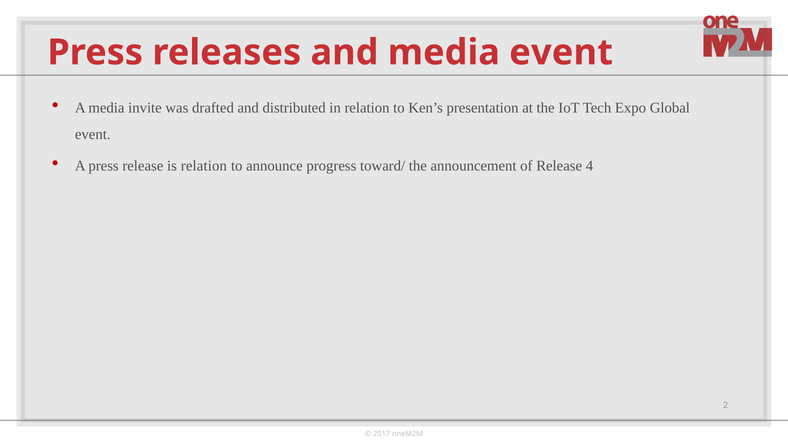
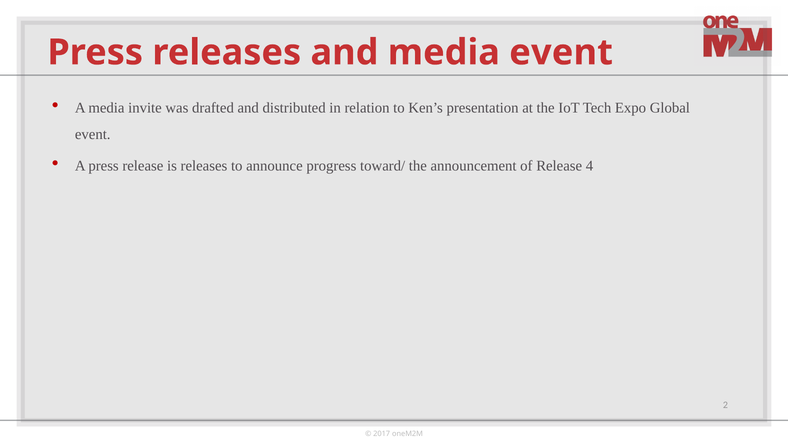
is relation: relation -> releases (204, 166)
